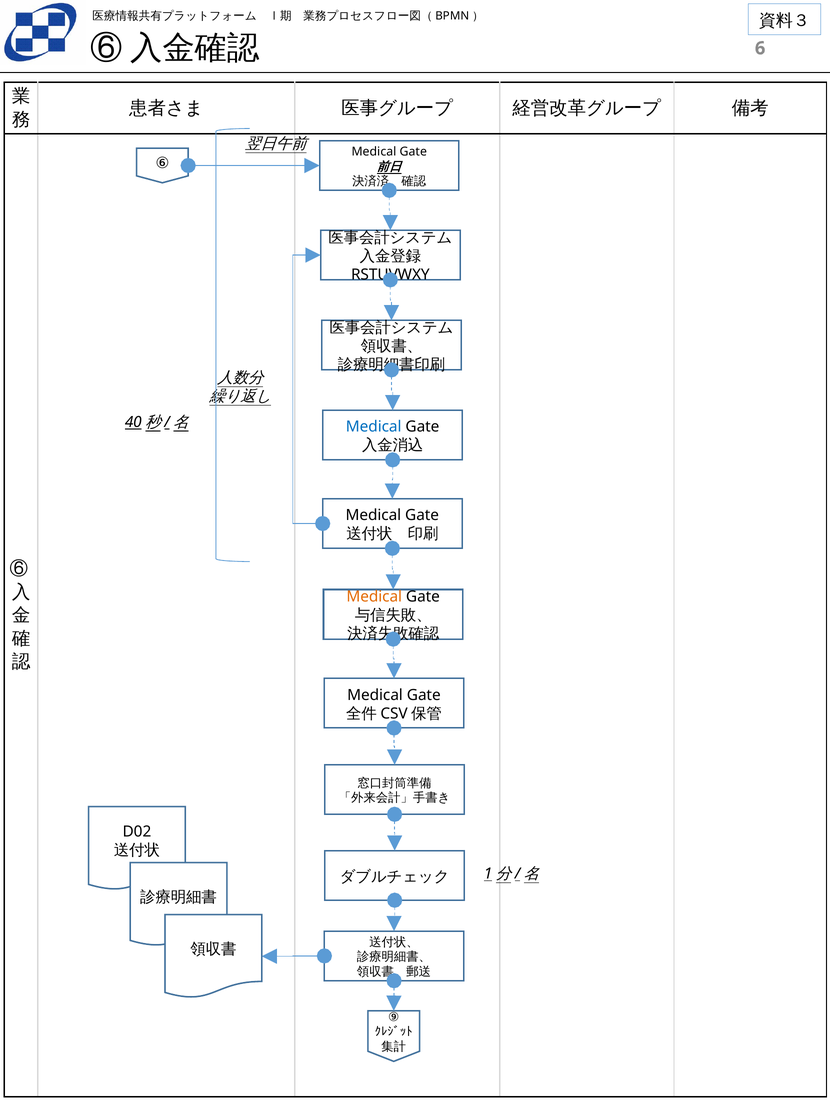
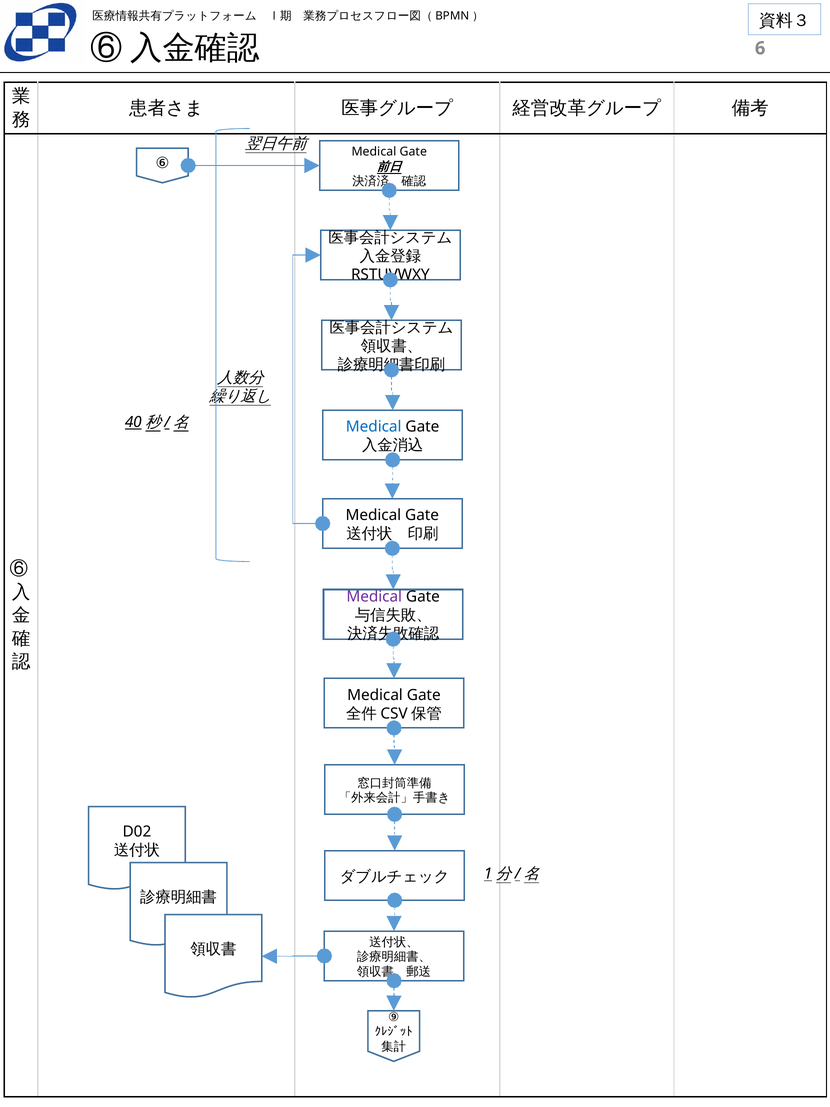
Medical colour: orange -> purple (374, 597)
